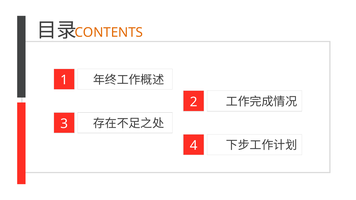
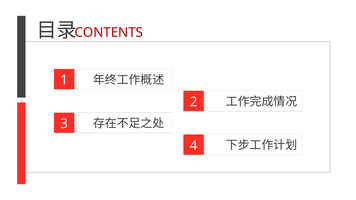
CONTENTS colour: orange -> red (109, 32)
